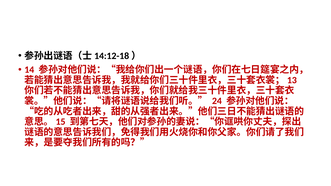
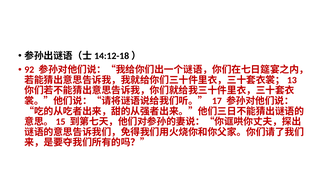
14: 14 -> 92 (29, 70)
24: 24 -> 17 (217, 101)
